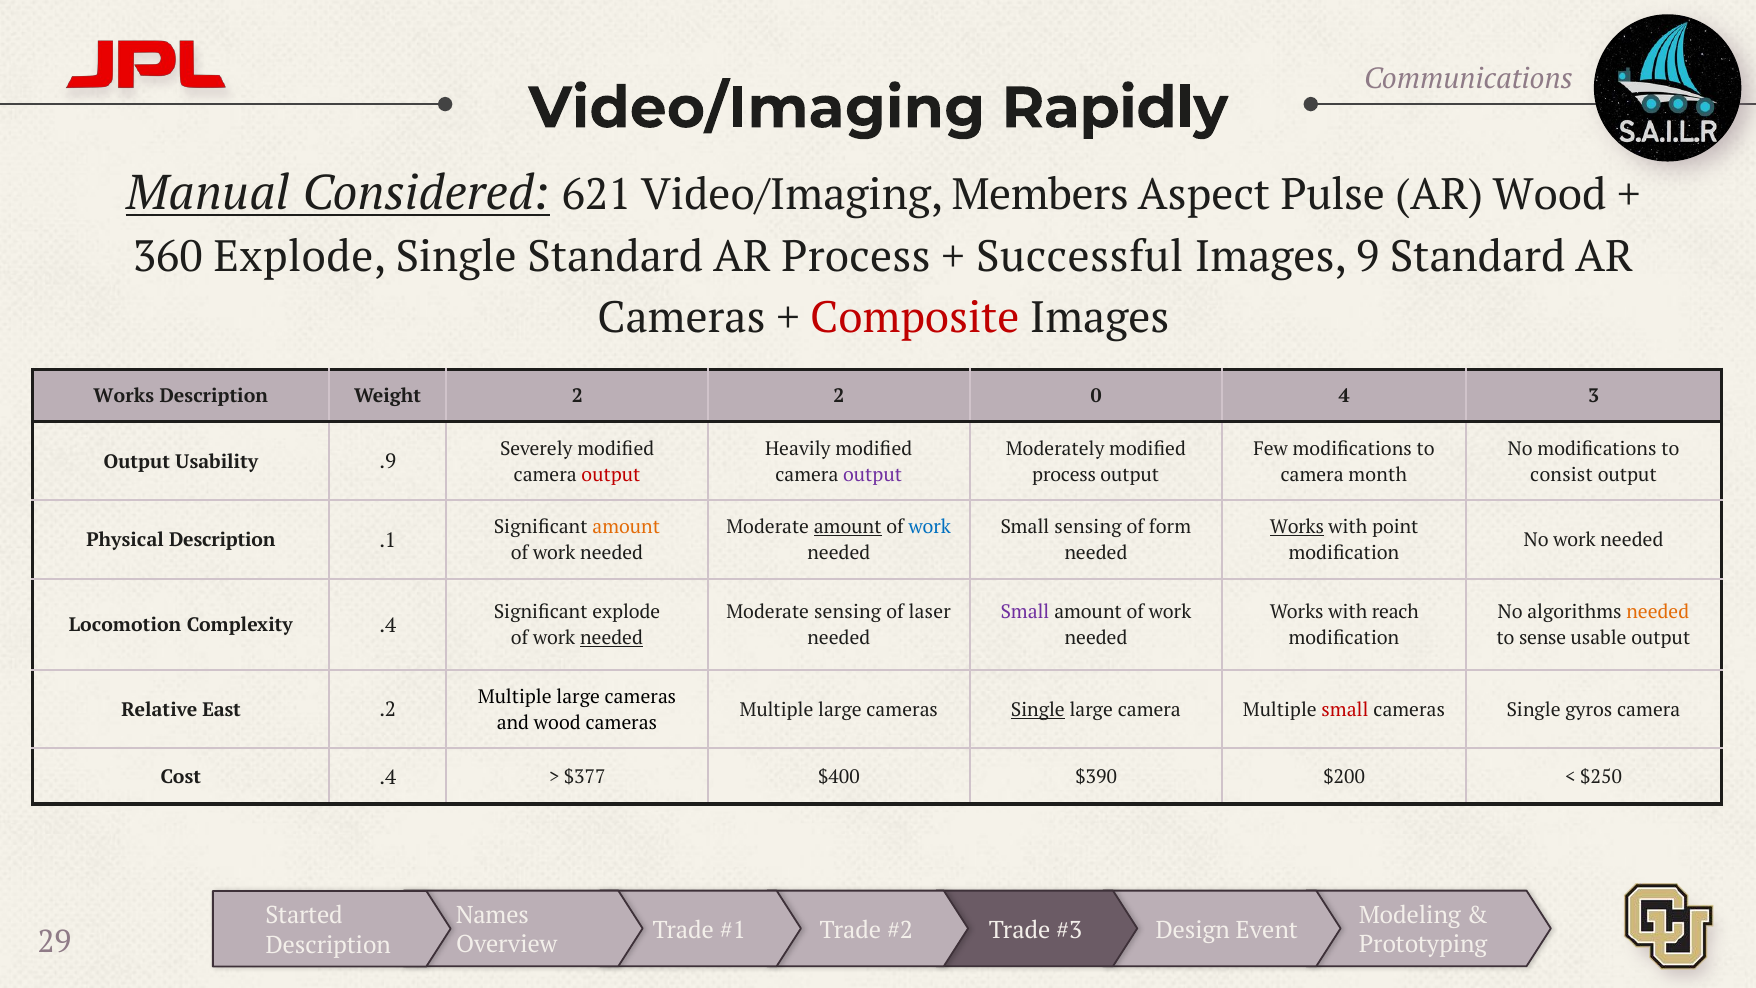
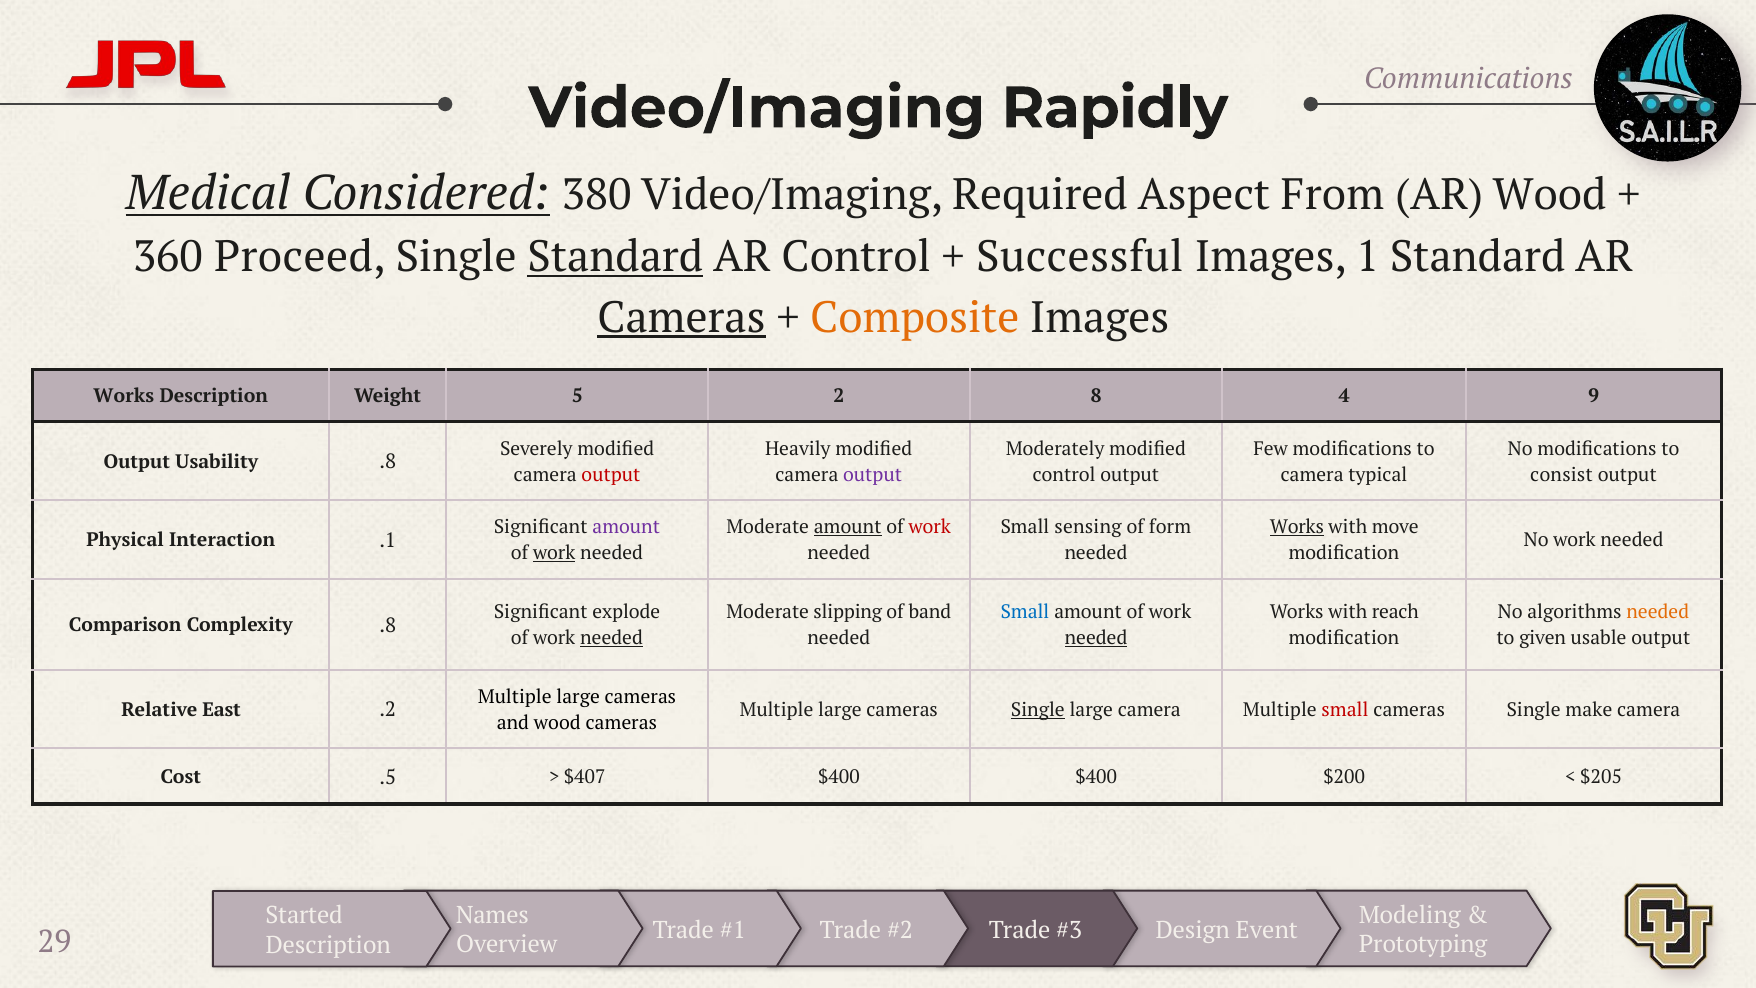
Manual: Manual -> Medical (208, 194)
621: 621 -> 380 (597, 195)
Members: Members -> Required (1040, 195)
Pulse: Pulse -> From (1332, 195)
360 Explode: Explode -> Proceed (300, 257)
Standard underline: none -> present (615, 257)
AR Process: Process -> Control (856, 257)
9: 9 -> 1 (1368, 257)
Cameras underline: none -> present (681, 317)
Composite colour: red -> orange (915, 317)
Weight 2: 2 -> 5 (577, 396)
0: 0 -> 8 (1096, 396)
3: 3 -> 9 (1594, 396)
Usability .9: .9 -> .8 (388, 462)
process: process -> control (1064, 475)
month: month -> typical (1378, 475)
amount colour: orange -> purple (626, 527)
work colour: blue -> red (930, 527)
point: point -> move (1395, 527)
Physical Description: Description -> Interaction (222, 540)
work underline: none -> present (554, 553)
Moderate sensing: sensing -> slipping (848, 612)
laser: laser -> band (930, 612)
Small colour: purple -> blue (1025, 612)
Locomotion: Locomotion -> Comparison (125, 625)
Complexity .4: .4 -> .8 (388, 625)
needed underline: none -> present (1096, 638)
sense: sense -> given (1543, 638)
gyros: gyros -> make (1589, 710)
Cost .4: .4 -> .5 (388, 777)
$377: $377 -> $407 (585, 777)
$400 $390: $390 -> $400 (1096, 777)
$250: $250 -> $205 (1601, 777)
